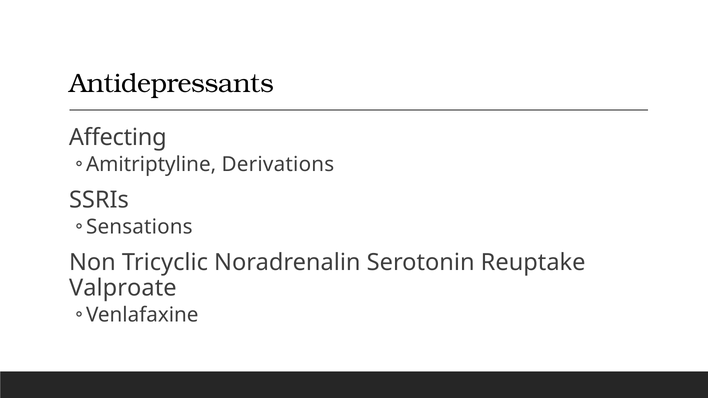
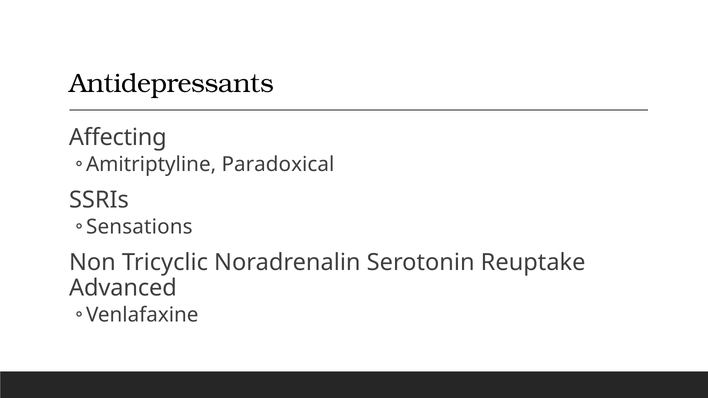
Derivations: Derivations -> Paradoxical (278, 165)
Valproate: Valproate -> Advanced (123, 288)
